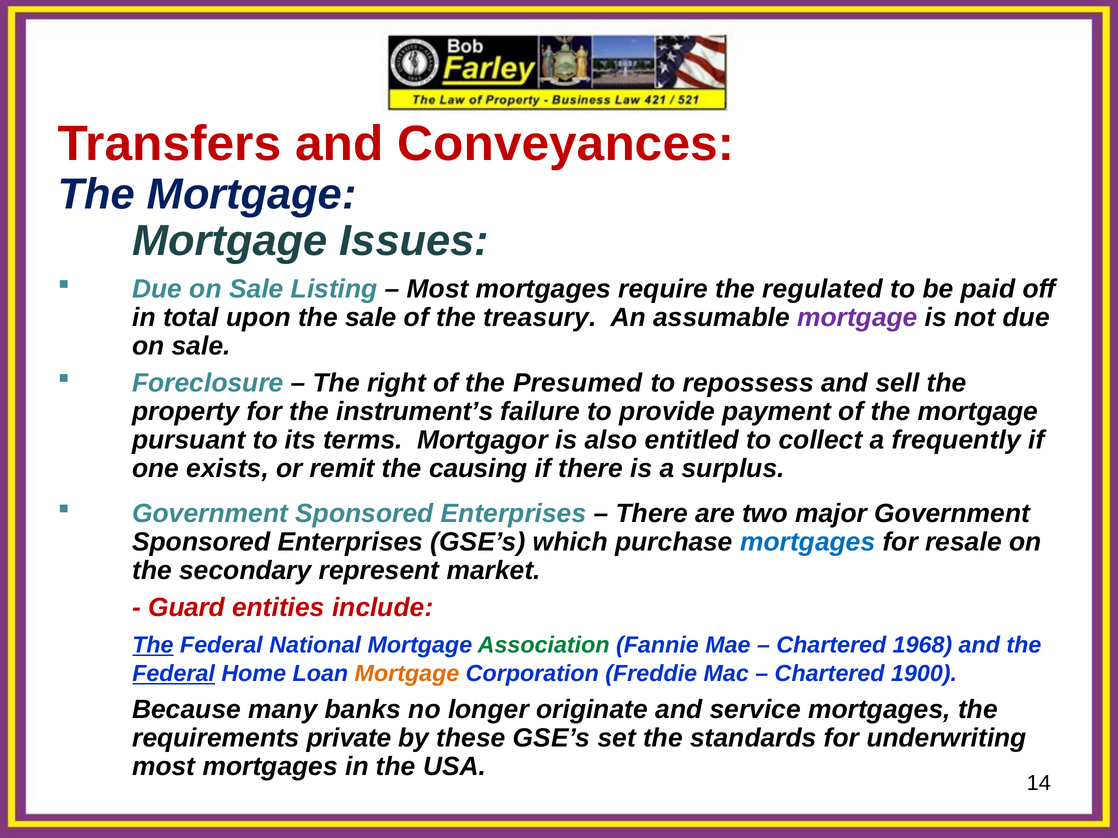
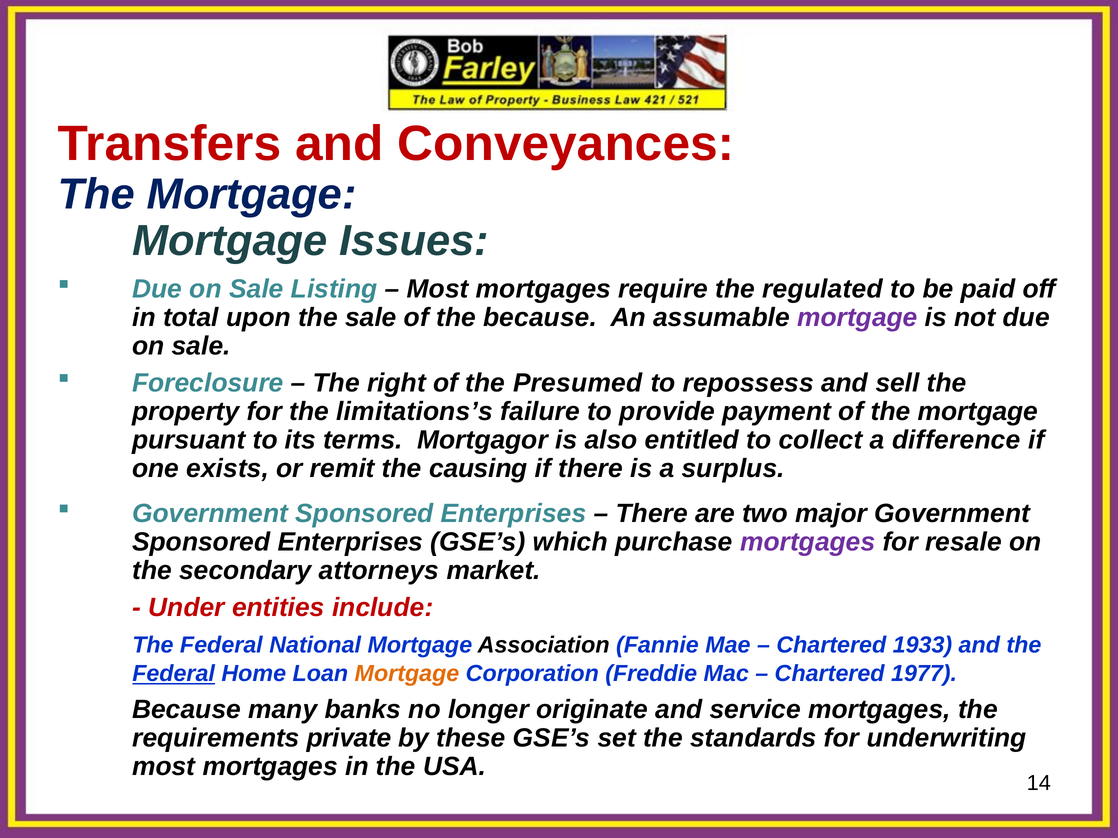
the treasury: treasury -> because (540, 318)
instrument’s: instrument’s -> limitations’s (415, 412)
frequently: frequently -> difference (956, 440)
mortgages colour: blue -> purple (808, 542)
represent: represent -> attorneys (379, 571)
Guard: Guard -> Under (187, 608)
The underline: present -> none (153, 646)
Association colour: green -> black (544, 646)
1968: 1968 -> 1933 (922, 646)
1900: 1900 -> 1977 (924, 674)
